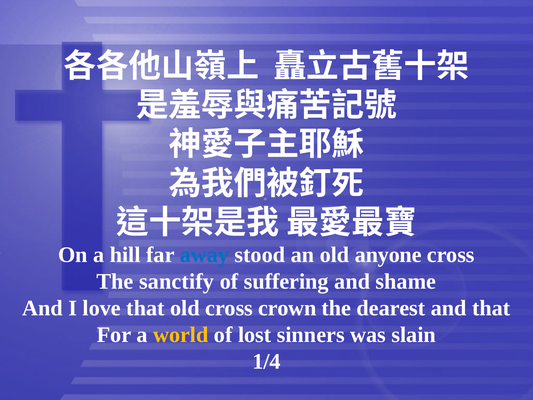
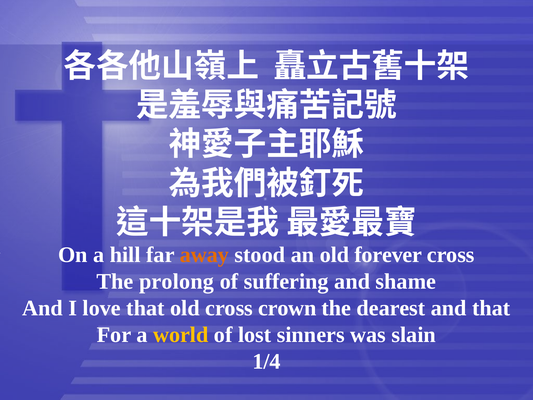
away colour: blue -> orange (204, 255)
anyone: anyone -> forever (388, 255)
sanctify: sanctify -> prolong (177, 281)
